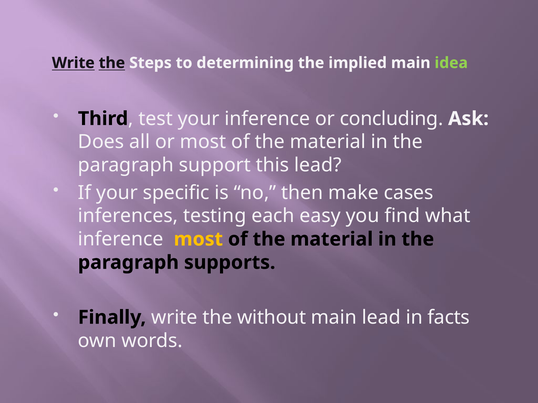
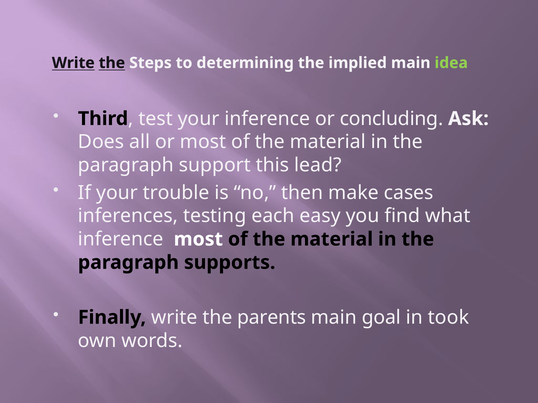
specific: specific -> trouble (176, 193)
most colour: yellow -> white (198, 239)
without: without -> parents (272, 318)
main lead: lead -> goal (381, 318)
facts: facts -> took (449, 318)
